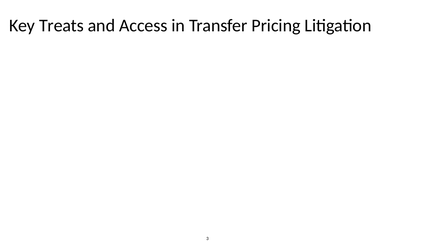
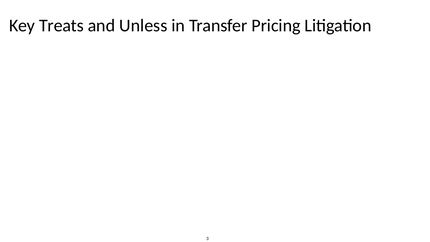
Access: Access -> Unless (143, 26)
